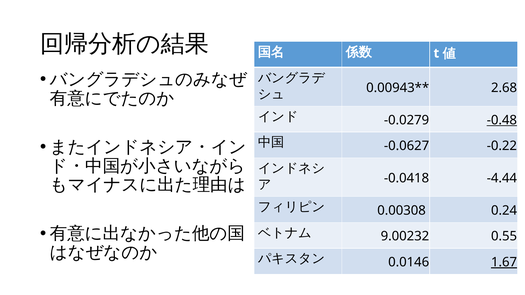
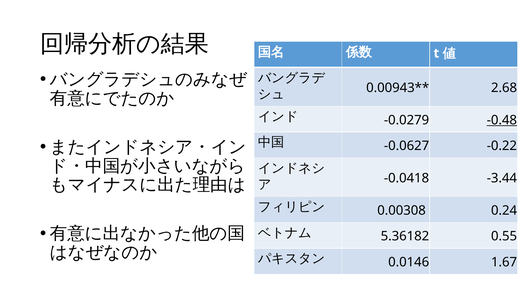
-4.44: -4.44 -> -3.44 (502, 178)
9.00232: 9.00232 -> 5.36182 (405, 237)
1.67 underline: present -> none (504, 262)
